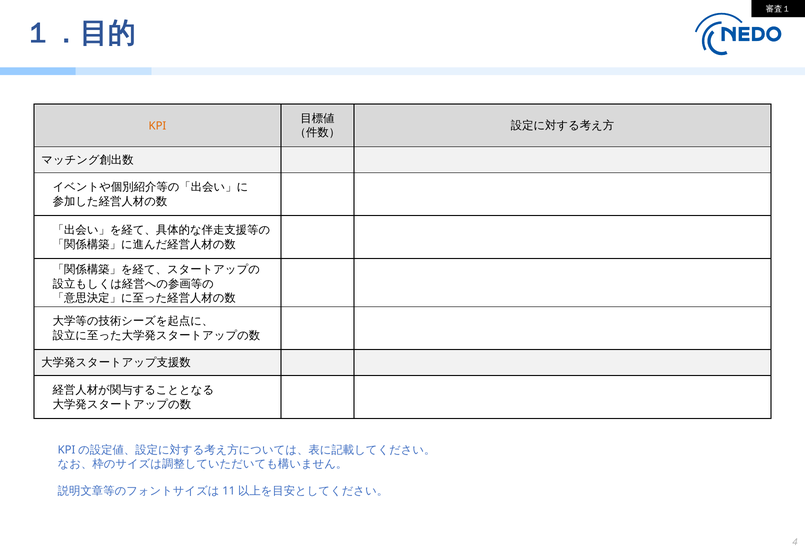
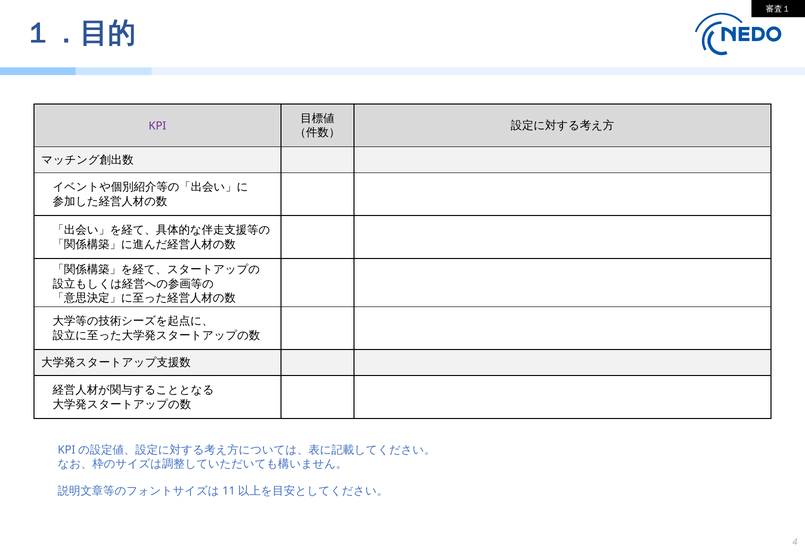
KPI colour: orange -> purple (157, 126)
